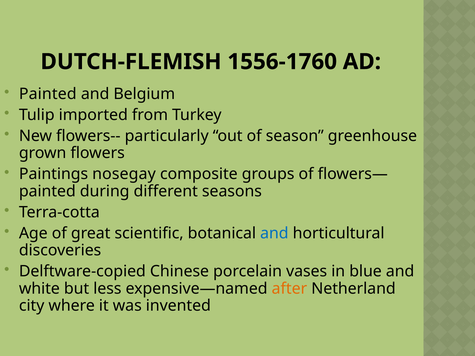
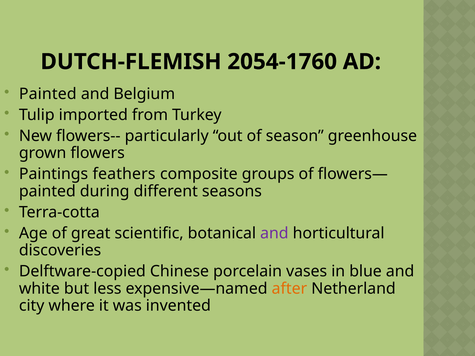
1556-1760: 1556-1760 -> 2054-1760 (282, 62)
nosegay: nosegay -> feathers (124, 174)
and colour: blue -> purple (274, 233)
